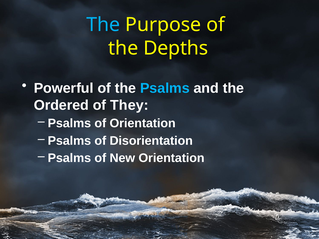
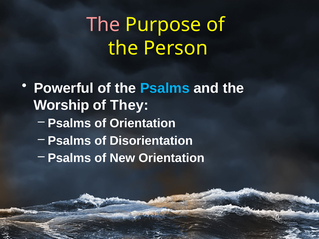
The colour: light blue -> pink (103, 25)
Depths: Depths -> Person (176, 48)
Ordered: Ordered -> Worship (61, 105)
